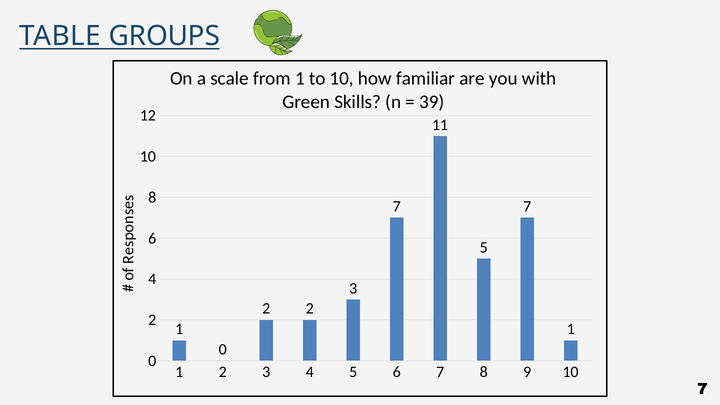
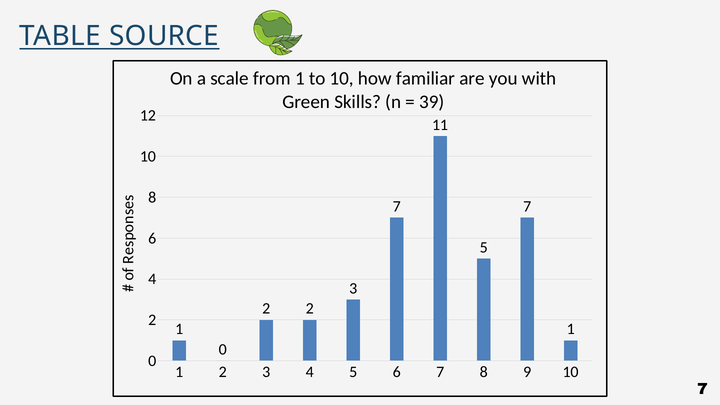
GROUPS: GROUPS -> SOURCE (164, 36)
